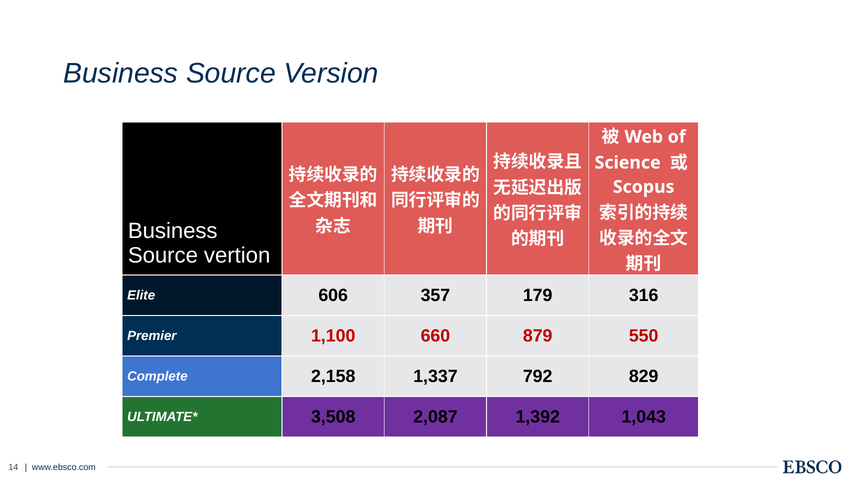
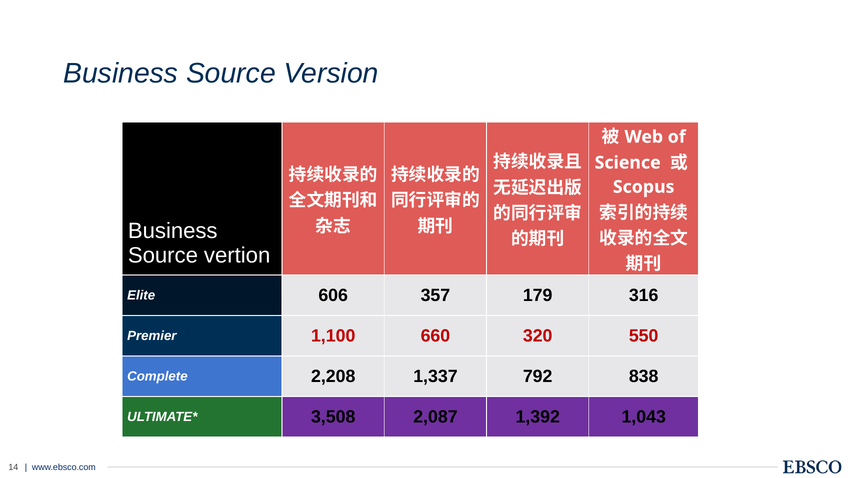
879: 879 -> 320 (538, 336)
2,158: 2,158 -> 2,208 (333, 377)
829: 829 -> 838 (644, 377)
